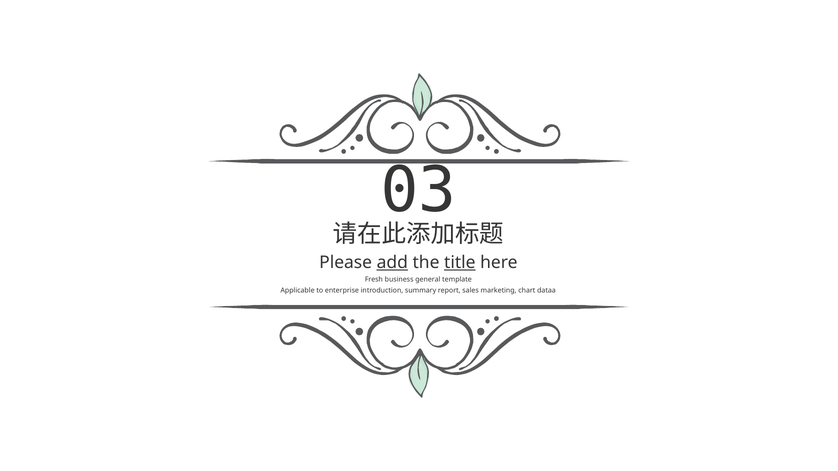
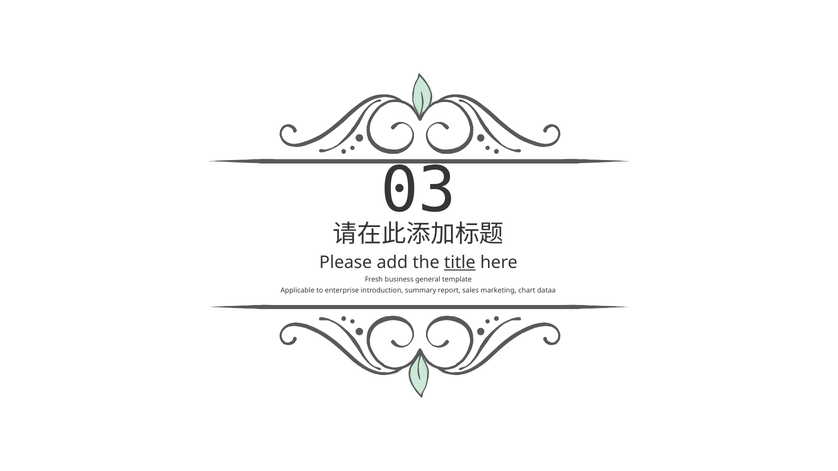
add underline: present -> none (392, 263)
